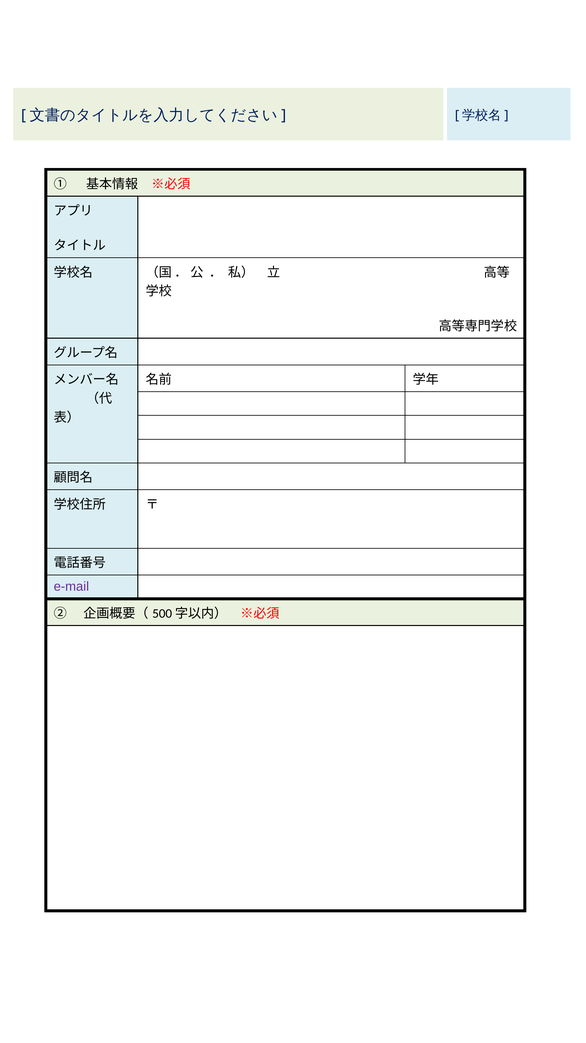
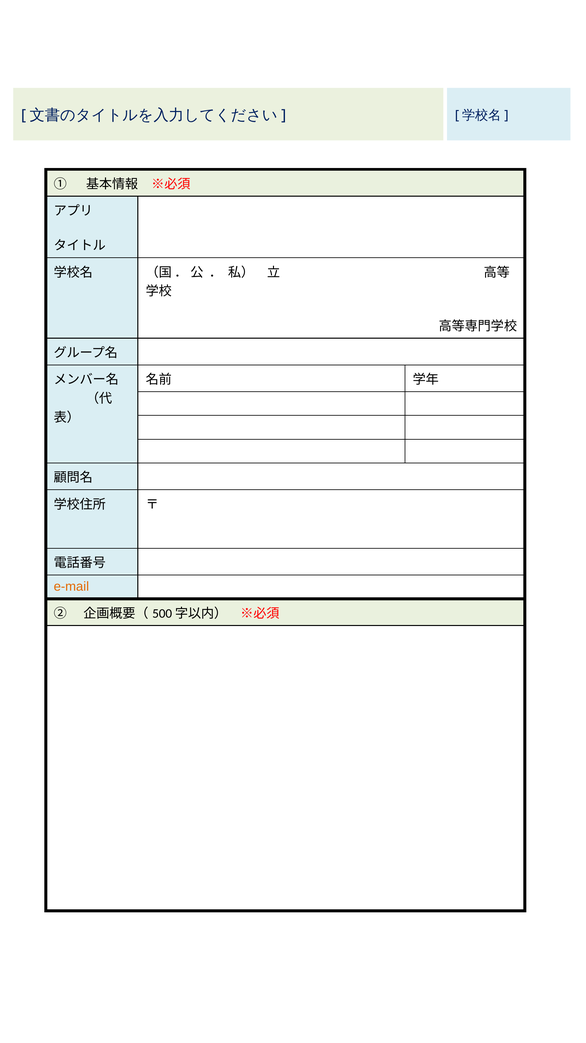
e-mail colour: purple -> orange (71, 586)
